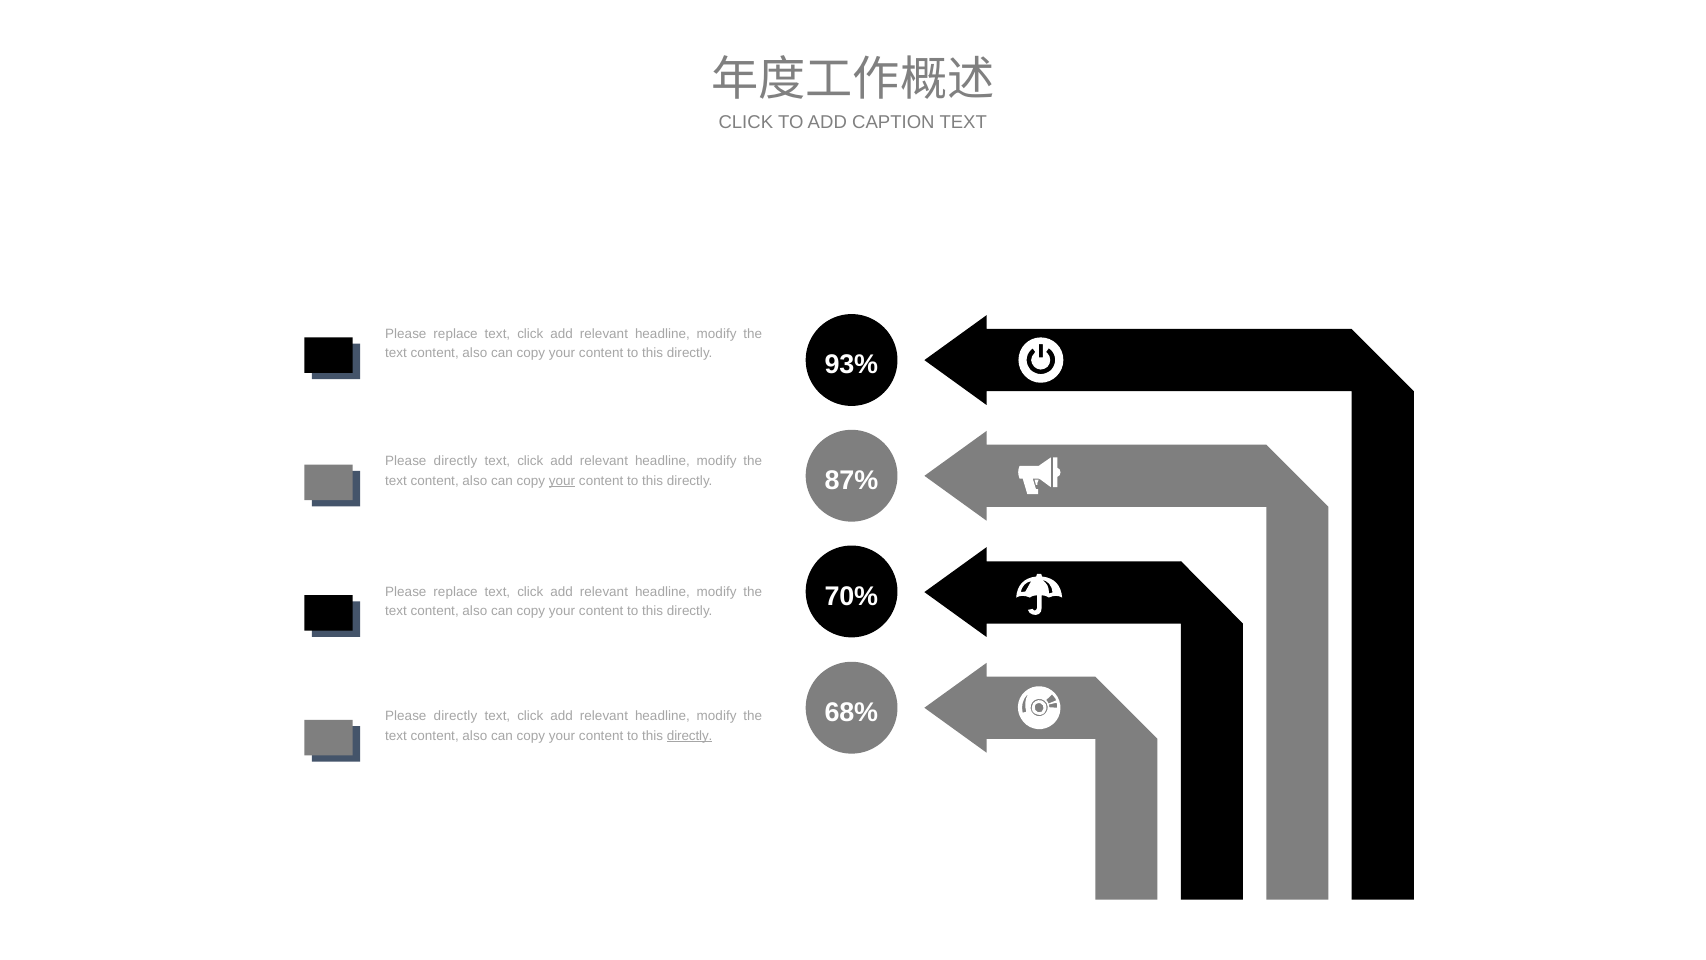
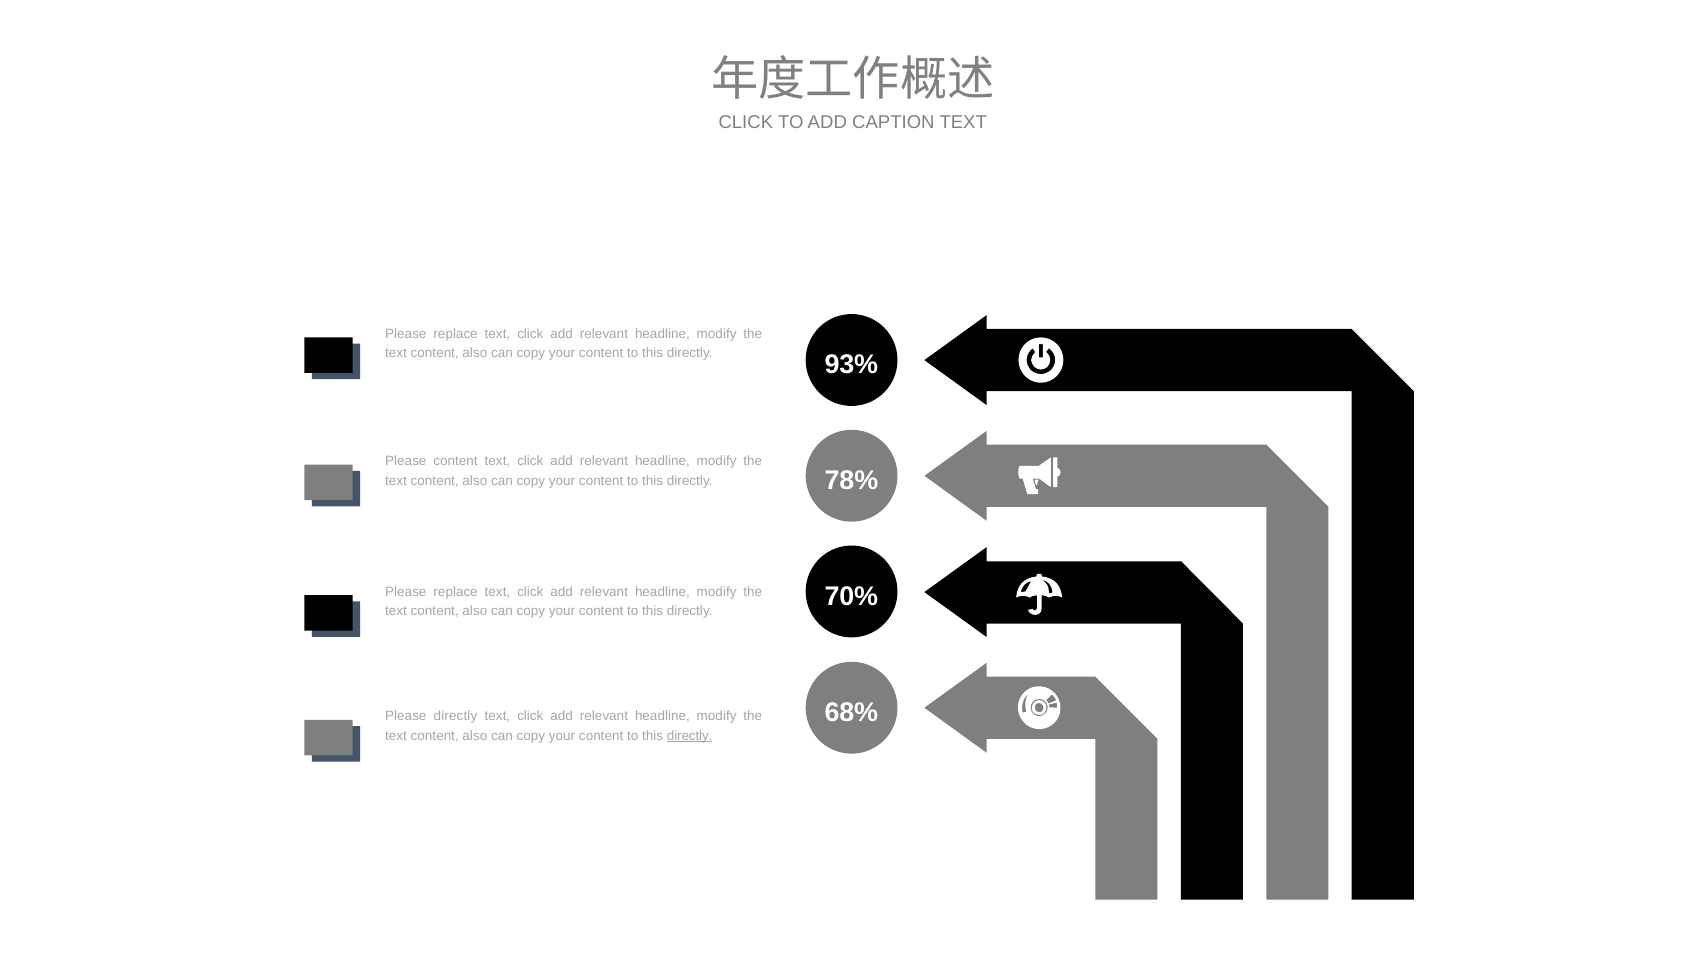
directly: directly -> content (456, 461)
87%: 87% -> 78% (851, 480)
your underline: present -> none (562, 480)
